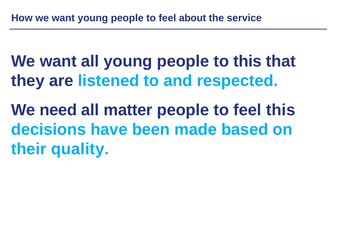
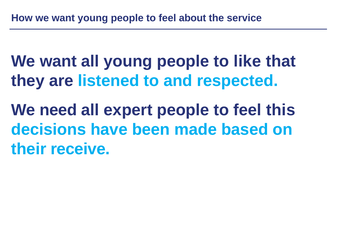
to this: this -> like (247, 61)
matter: matter -> expert (128, 110)
quality: quality -> receive (80, 149)
